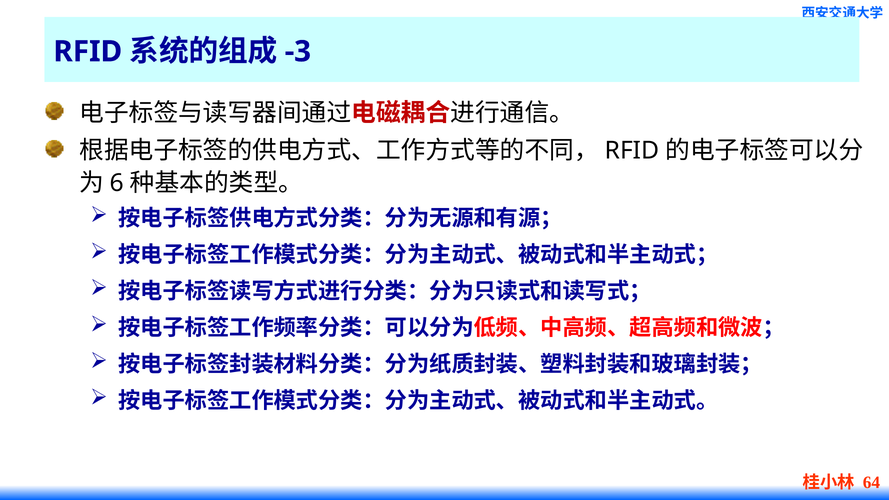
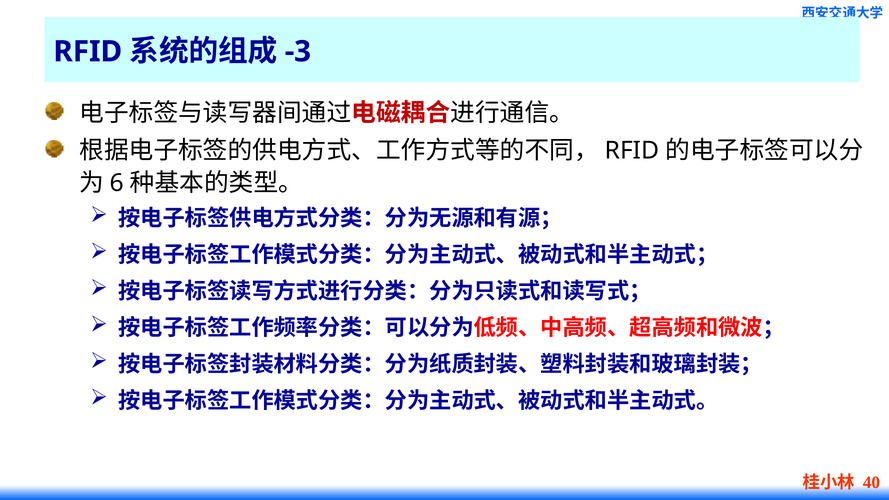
64: 64 -> 40 (871, 483)
